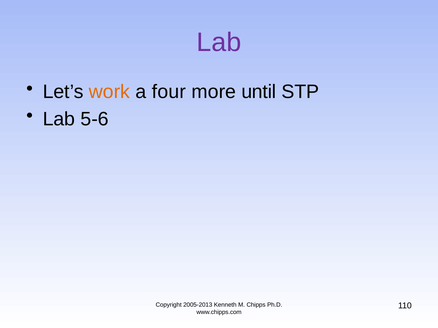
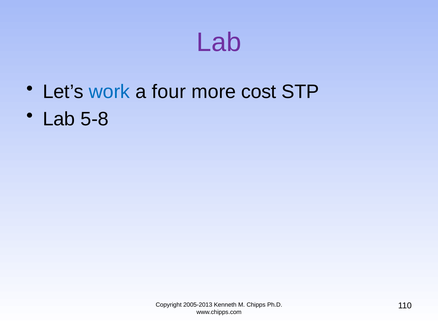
work colour: orange -> blue (109, 92)
until: until -> cost (259, 92)
5-6: 5-6 -> 5-8 (95, 119)
